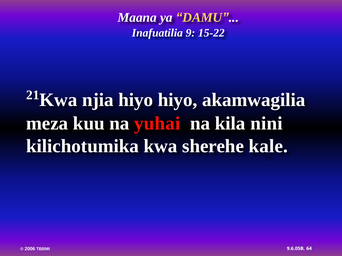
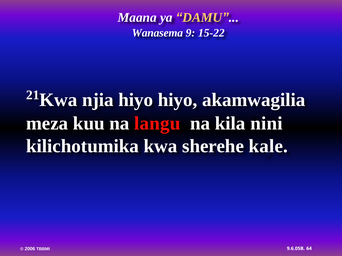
Inafuatilia: Inafuatilia -> Wanasema (157, 33)
yuhai: yuhai -> langu (157, 124)
